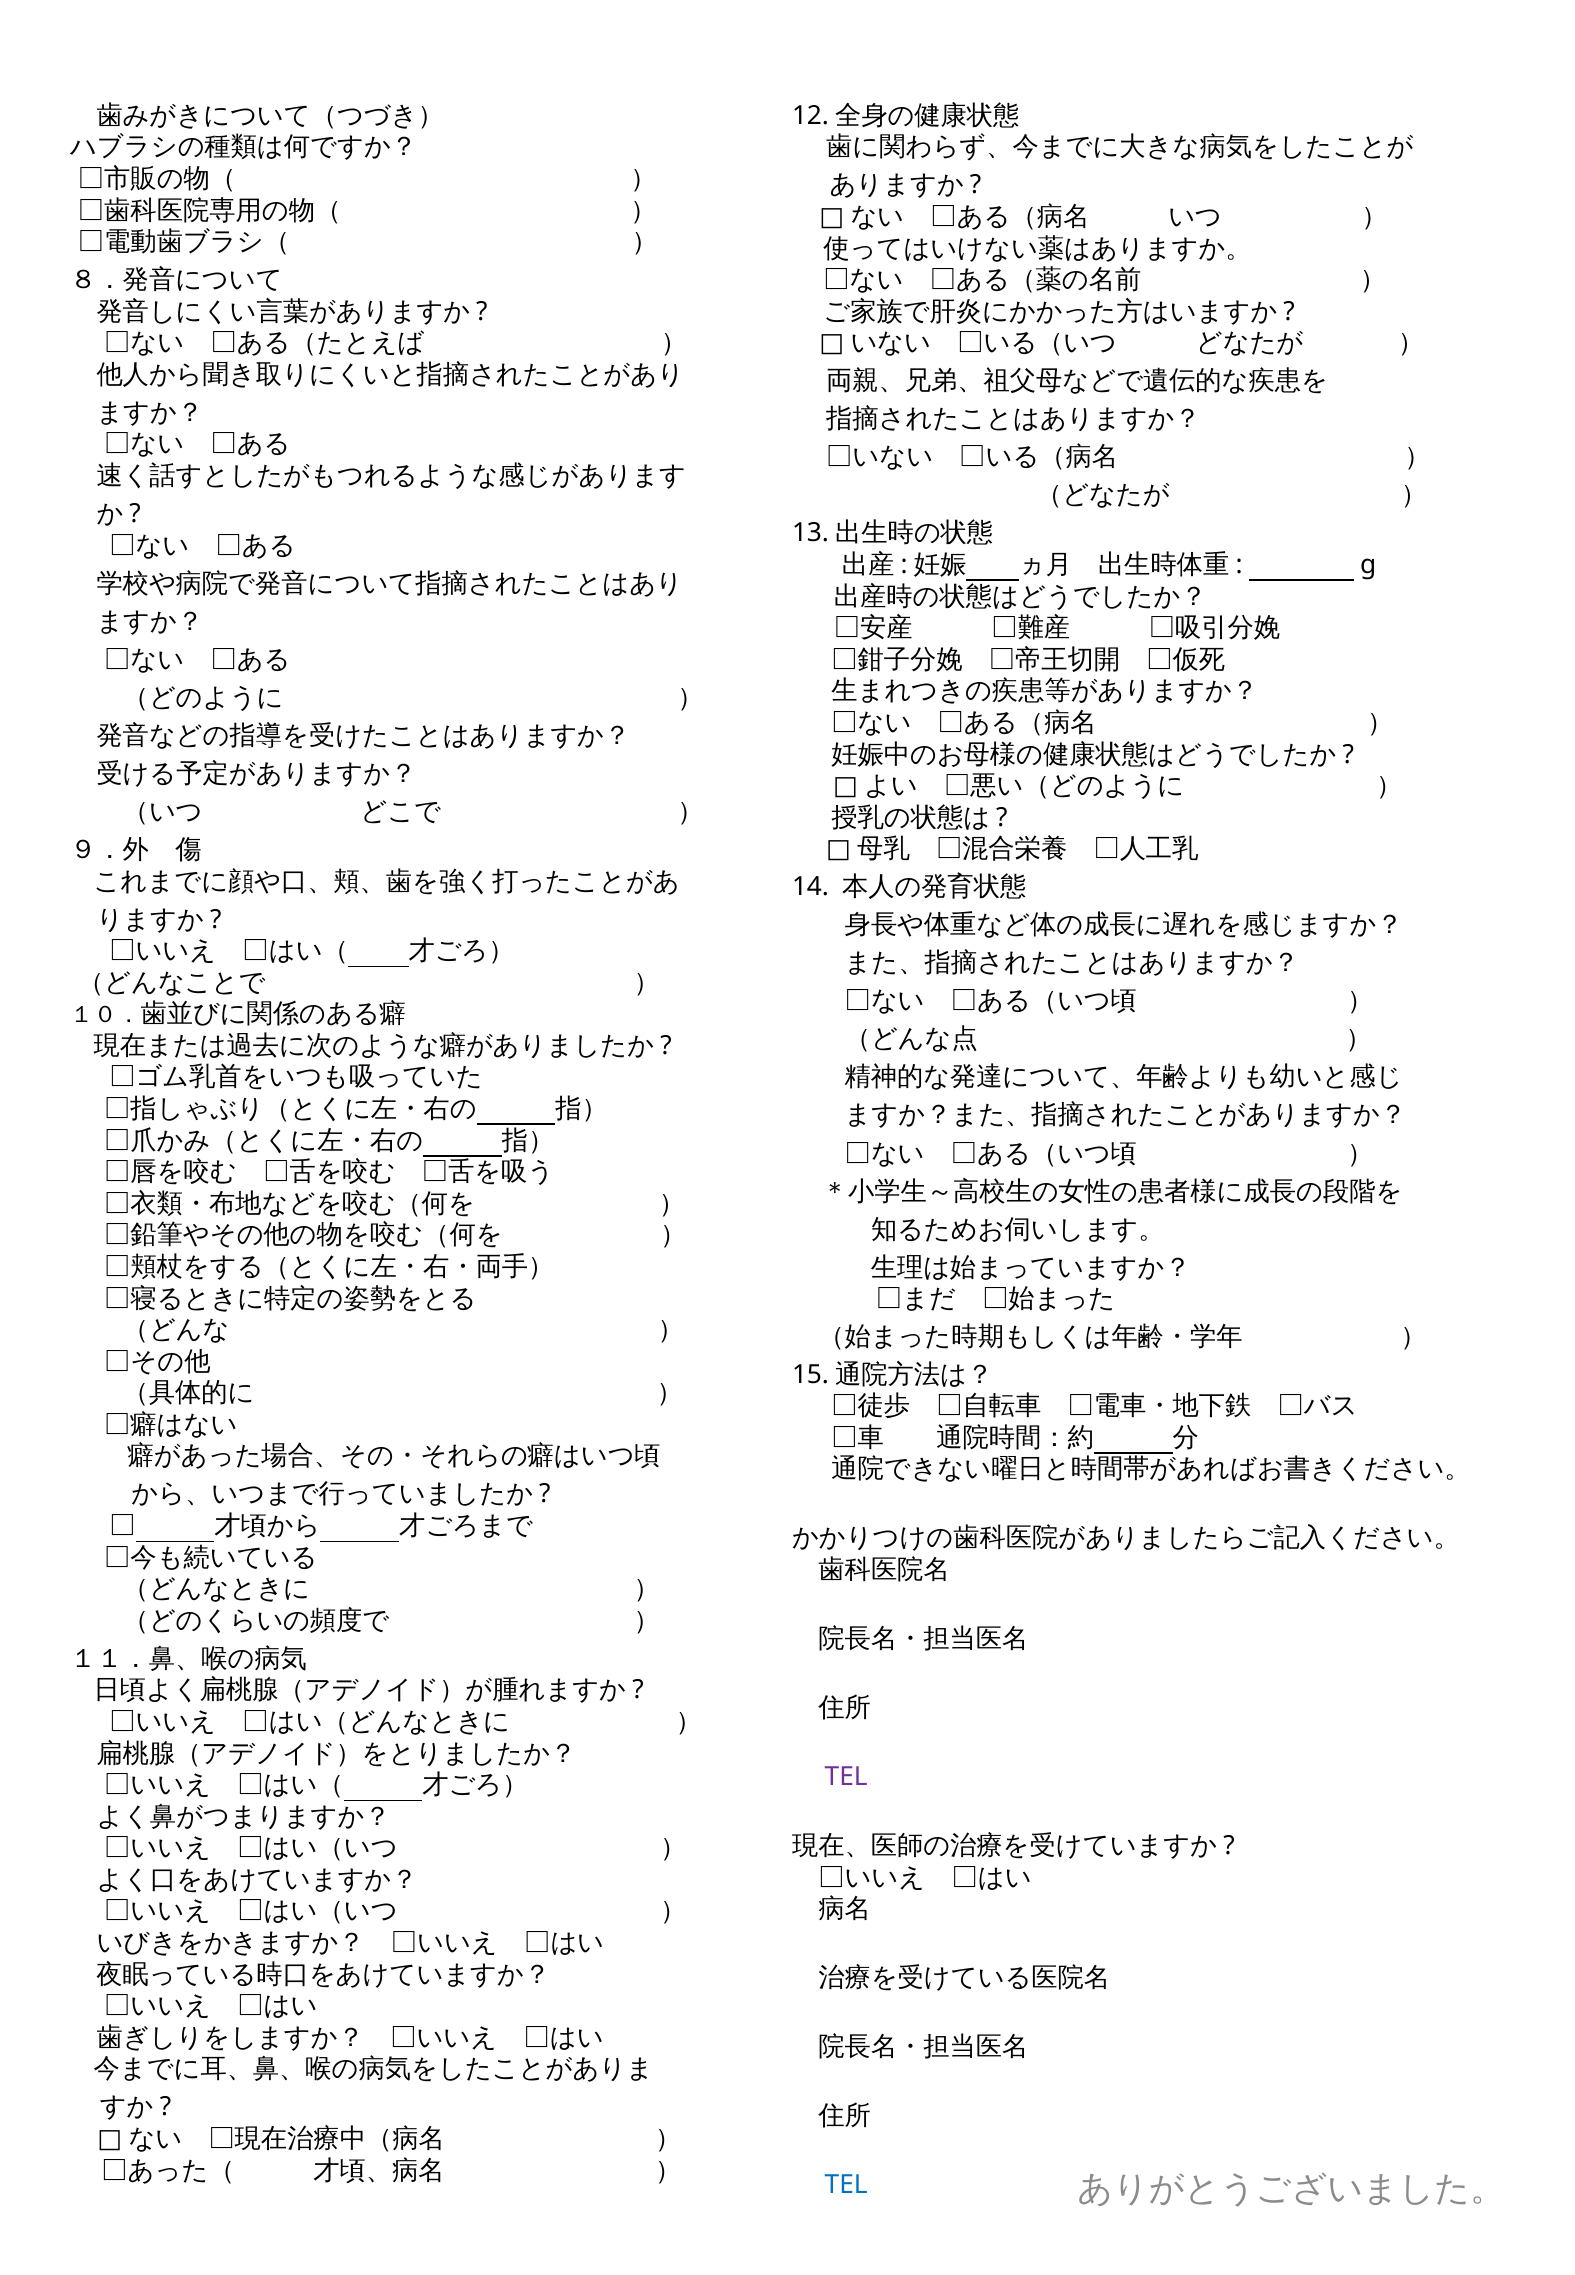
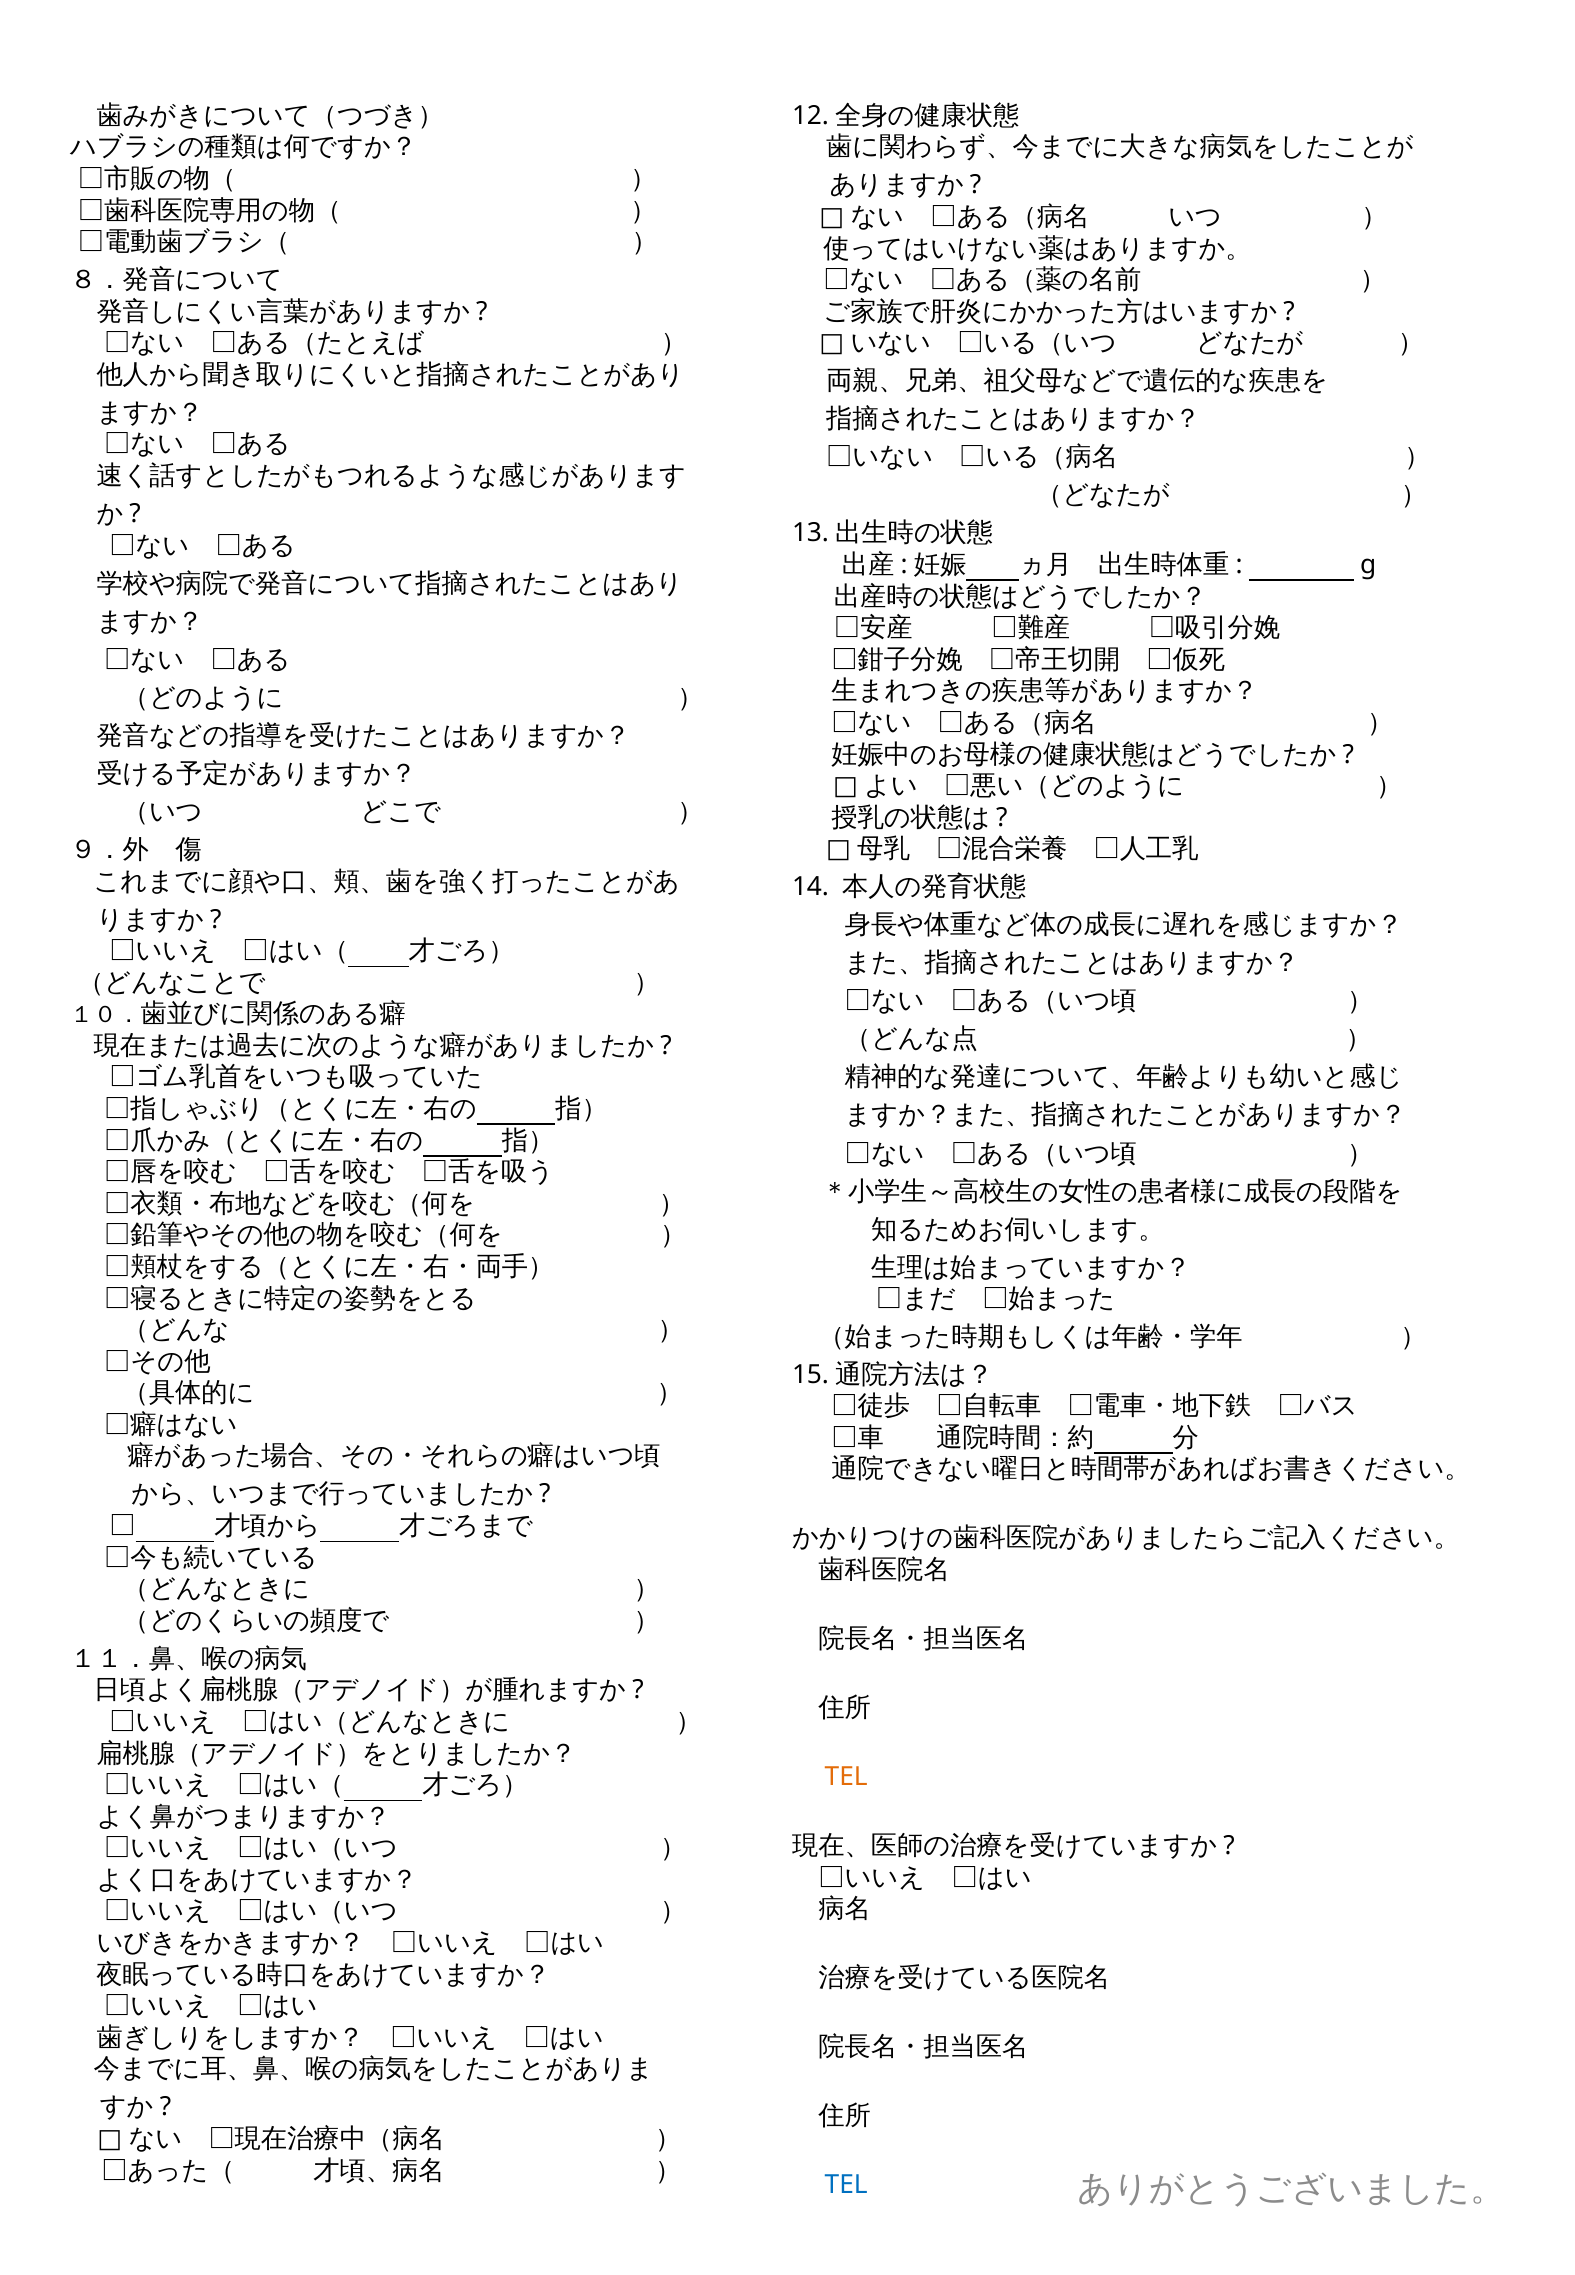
TEL colour: purple -> orange (846, 1777)
